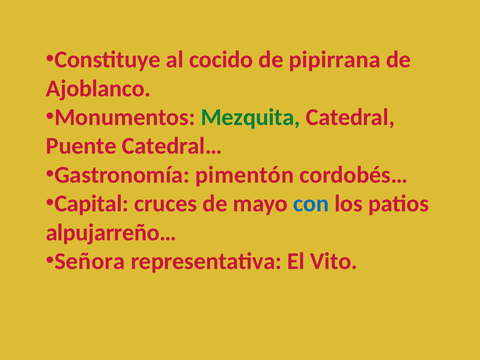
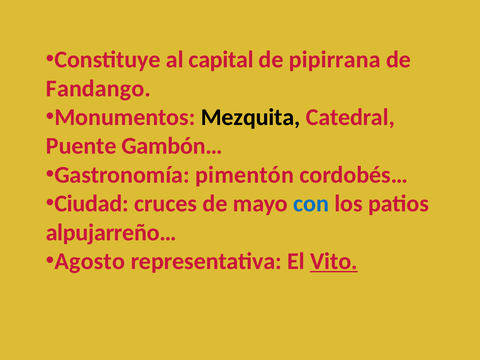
cocido: cocido -> capital (221, 60)
Ajoblanco: Ajoblanco -> Fandango (98, 88)
Mezquita colour: green -> black (251, 117)
Catedral…: Catedral… -> Gambón… (172, 146)
Capital: Capital -> Ciudad (92, 204)
Señora: Señora -> Agosto (90, 261)
Vito underline: none -> present (334, 261)
